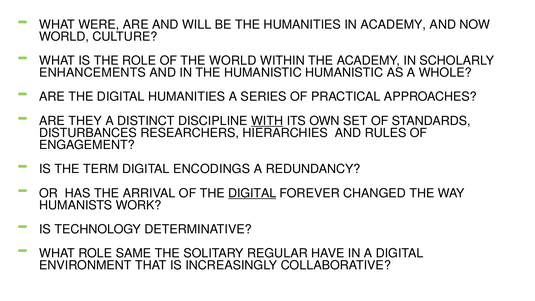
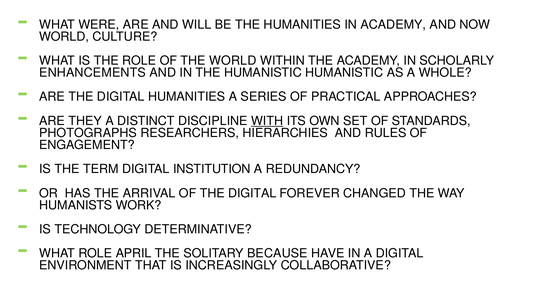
DISTURBANCES: DISTURBANCES -> PHOTOGRAPHS (88, 133)
ENCODINGS: ENCODINGS -> INSTITUTION (212, 169)
DIGITAL underline: present -> none (252, 193)
SAME: SAME -> APRIL (134, 253)
REGULAR: REGULAR -> BECAUSE (277, 253)
